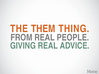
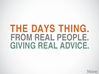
THEM: THEM -> DAYS (43, 29)
